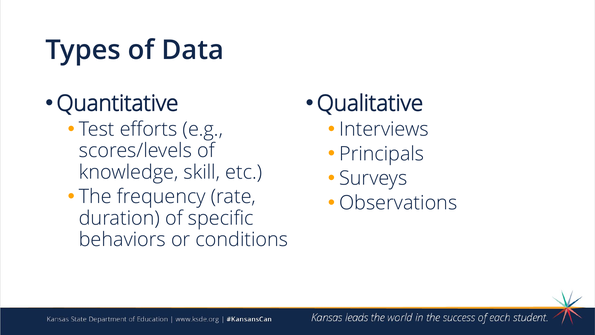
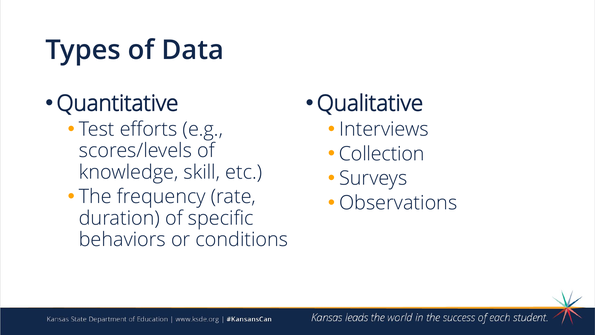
Principals: Principals -> Collection (382, 154)
